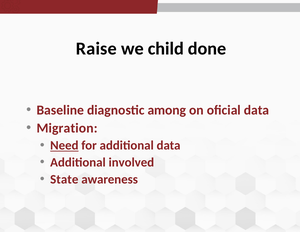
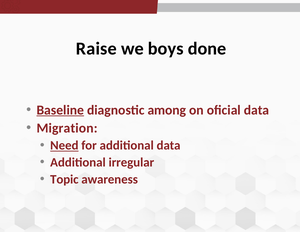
child: child -> boys (166, 48)
Baseline underline: none -> present (60, 110)
involved: involved -> irregular (131, 162)
State: State -> Topic (64, 179)
